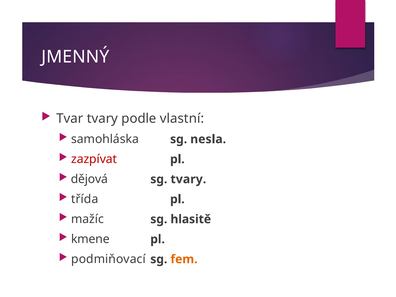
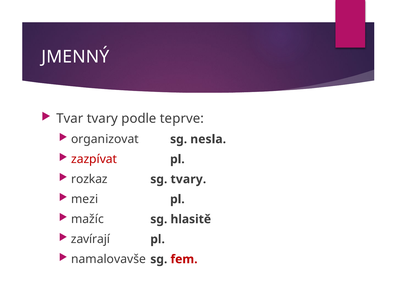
vlastní: vlastní -> teprve (182, 119)
samohláska: samohláska -> organizovat (105, 139)
dějová: dějová -> rozkaz (89, 179)
třída: třída -> mezi (85, 199)
kmene: kmene -> zavírají (90, 239)
podmiňovací: podmiňovací -> namalovavše (109, 259)
fem colour: orange -> red (184, 259)
